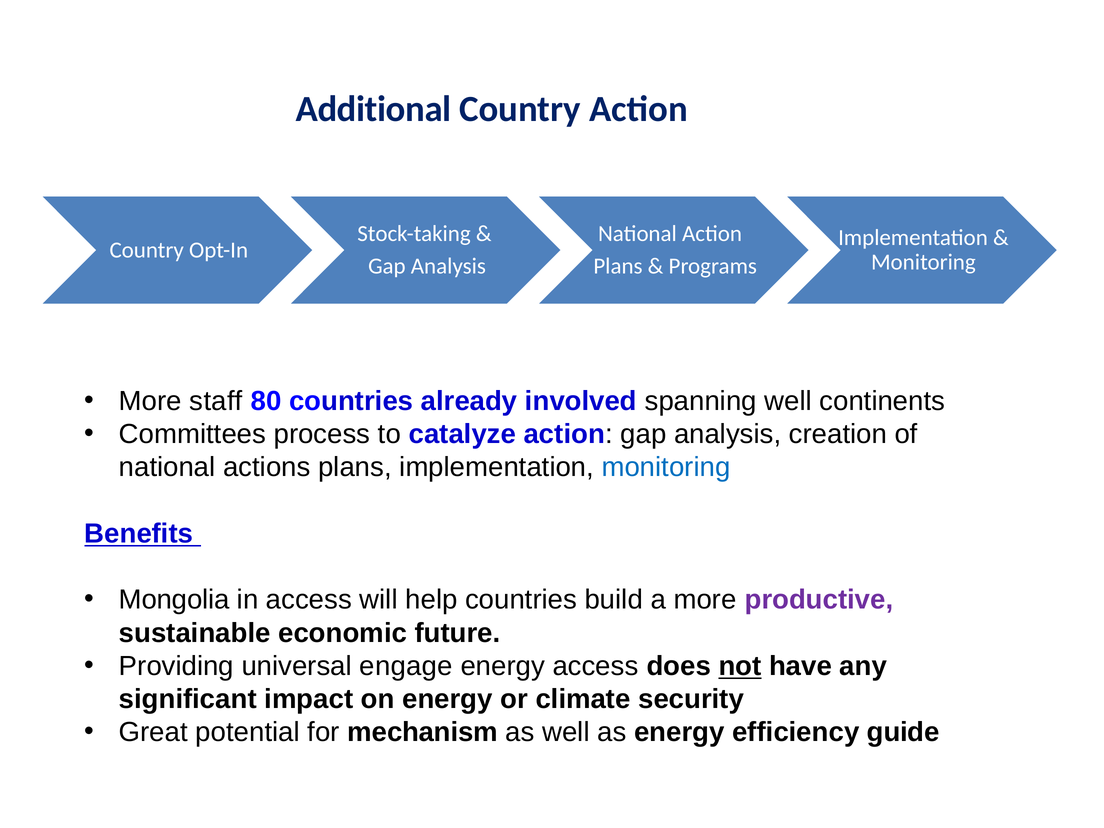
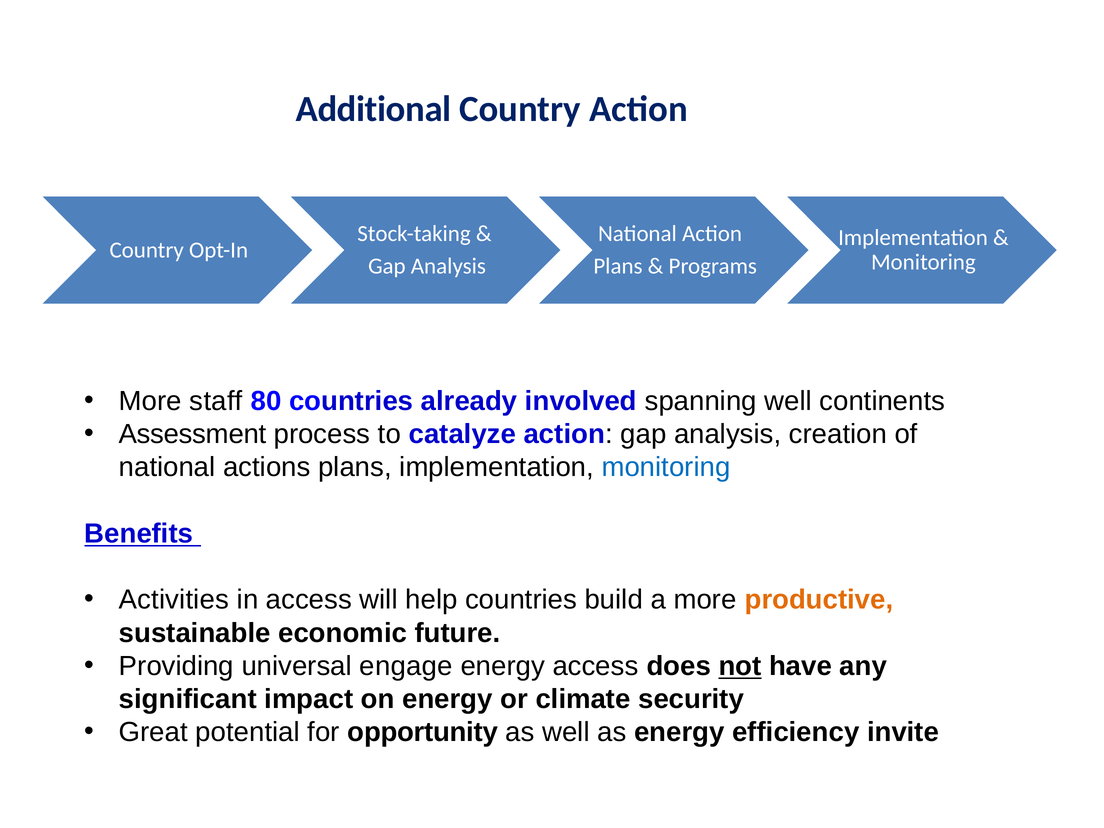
Committees: Committees -> Assessment (193, 434)
Mongolia: Mongolia -> Activities (174, 600)
productive colour: purple -> orange (819, 600)
mechanism: mechanism -> opportunity (423, 732)
guide: guide -> invite (903, 732)
